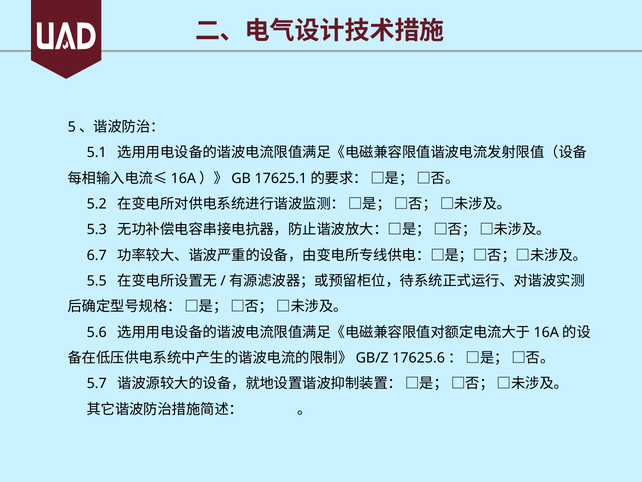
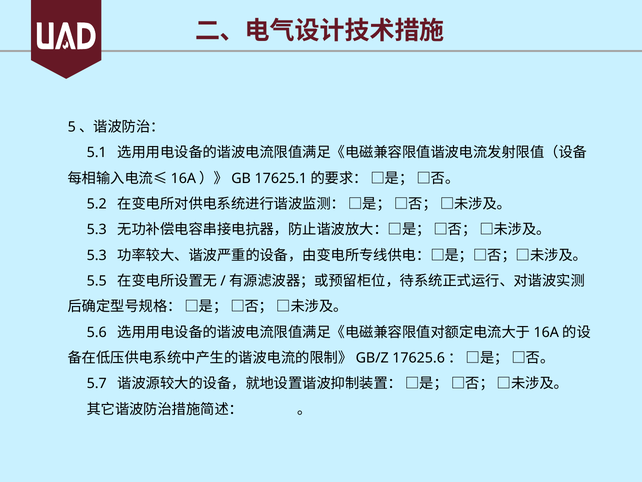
6.7: 6.7 -> 5.3 (97, 255)
